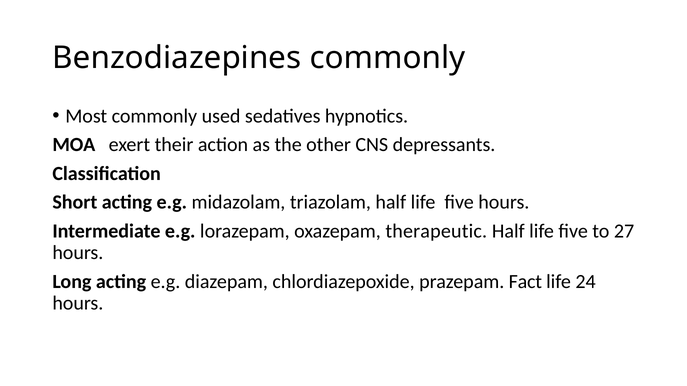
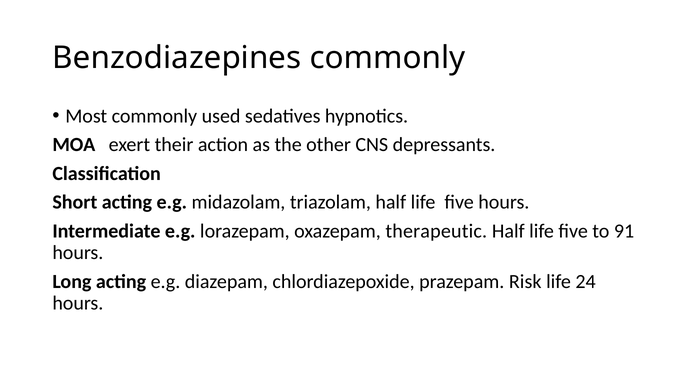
27: 27 -> 91 (624, 231)
Fact: Fact -> Risk (525, 282)
